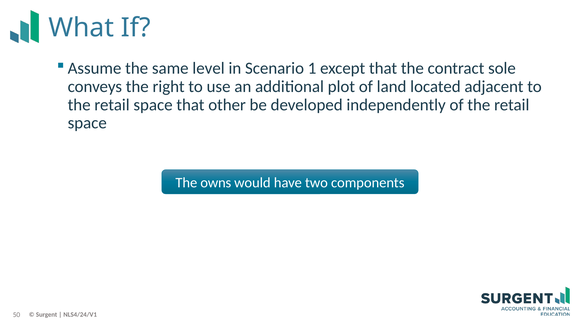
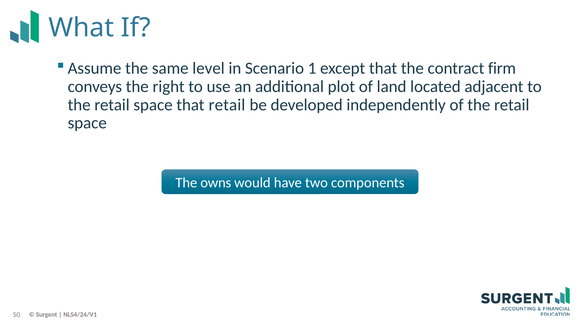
sole: sole -> firm (502, 68)
that other: other -> retail (227, 105)
